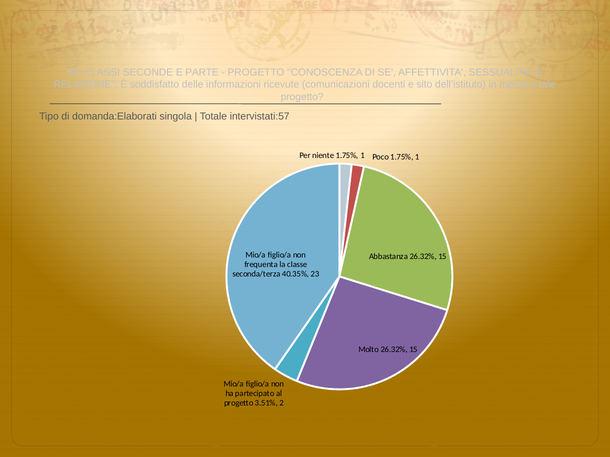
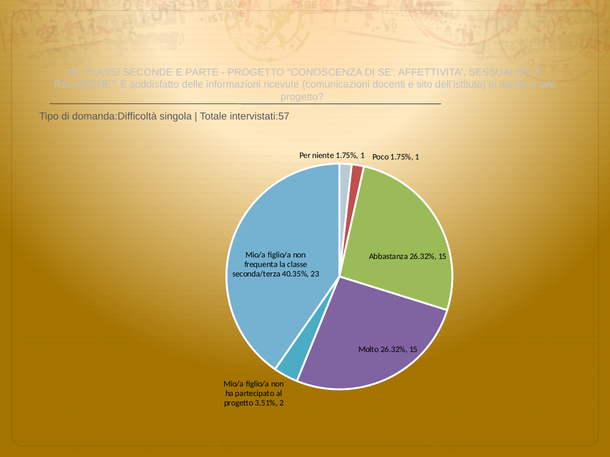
domanda:Elaborati: domanda:Elaborati -> domanda:Difficoltà (115, 117)
